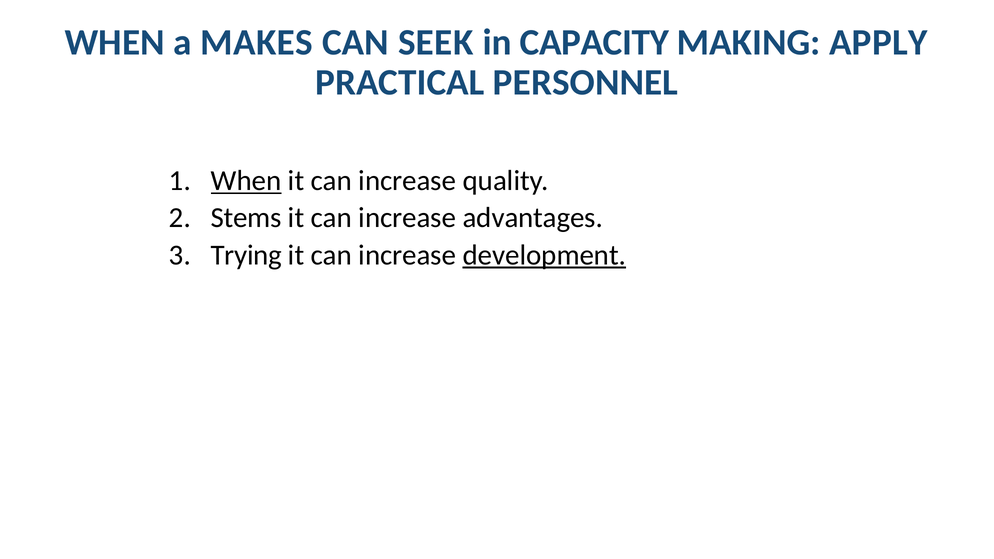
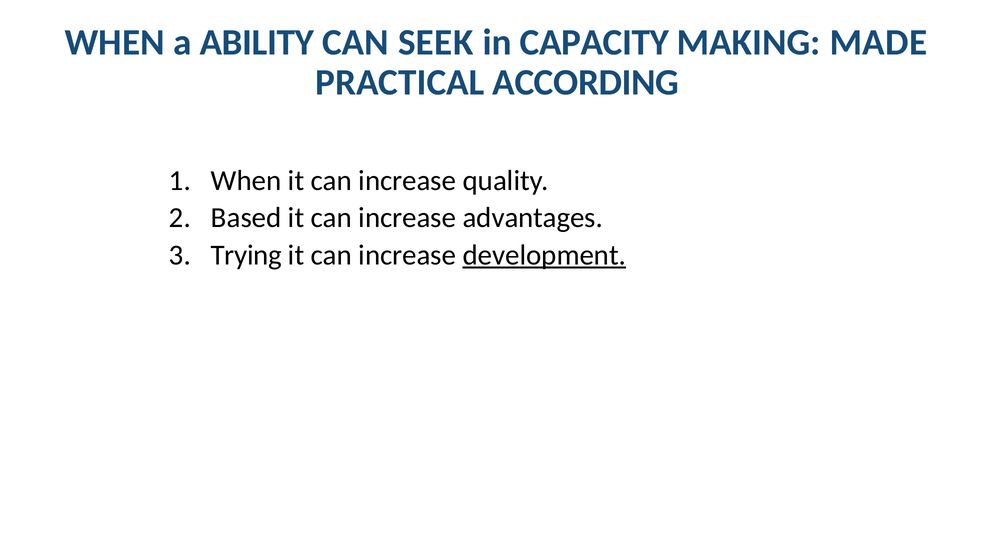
MAKES: MAKES -> ABILITY (257, 42)
APPLY: APPLY -> MADE (878, 42)
PERSONNEL: PERSONNEL -> ACCORDING (586, 83)
When underline: present -> none (246, 181)
Stems: Stems -> Based (246, 218)
